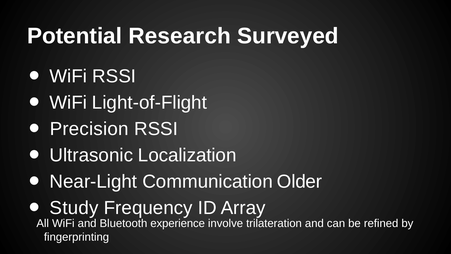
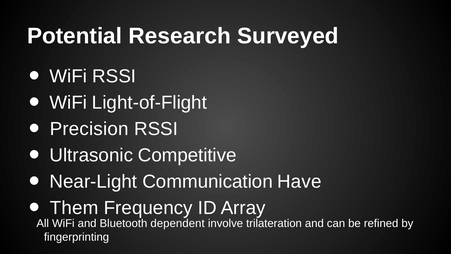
Localization: Localization -> Competitive (187, 155)
Older: Older -> Have (299, 182)
Study: Study -> Them (74, 208)
experience: experience -> dependent (178, 223)
